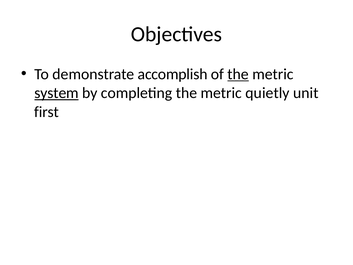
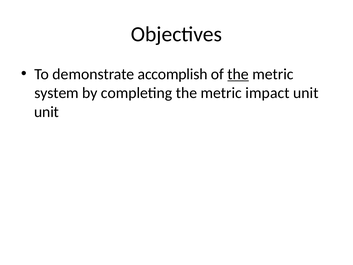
system underline: present -> none (57, 93)
quietly: quietly -> impact (267, 93)
first: first -> unit (47, 112)
